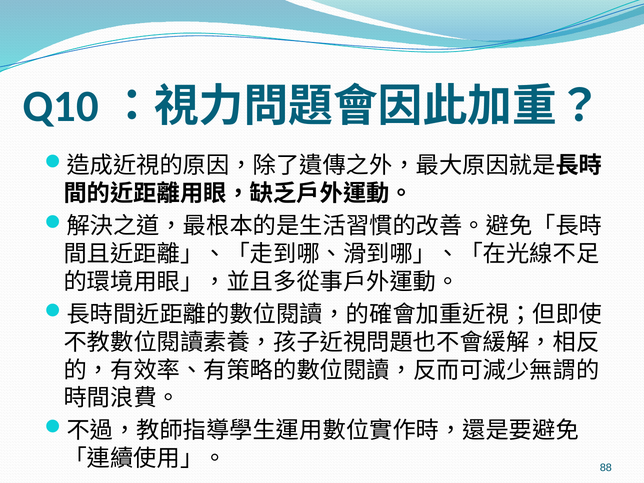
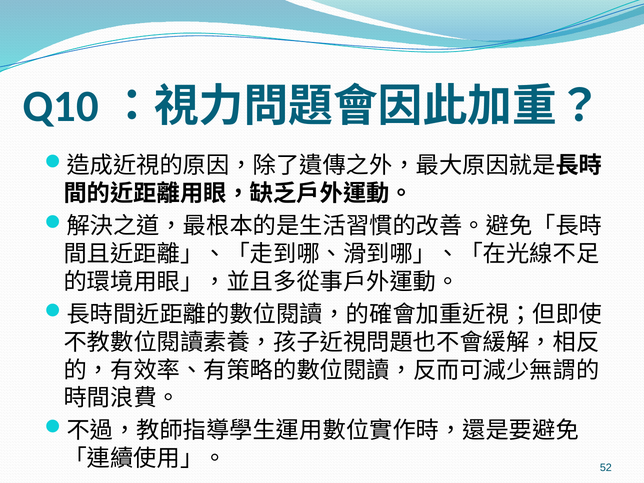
88: 88 -> 52 (606, 468)
